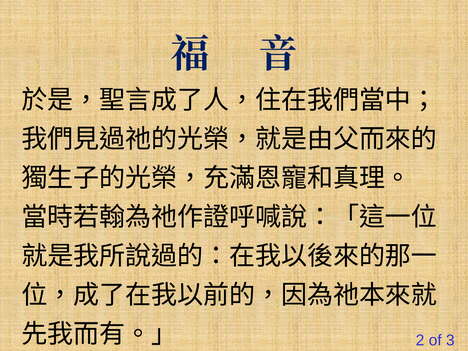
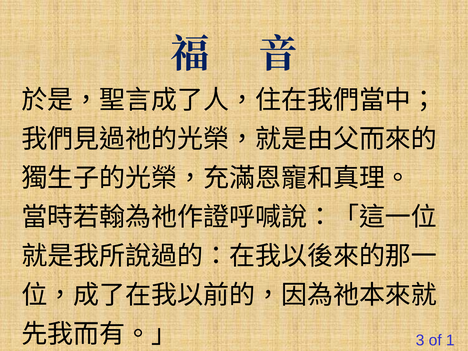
2: 2 -> 3 (420, 340)
3: 3 -> 1 (450, 340)
